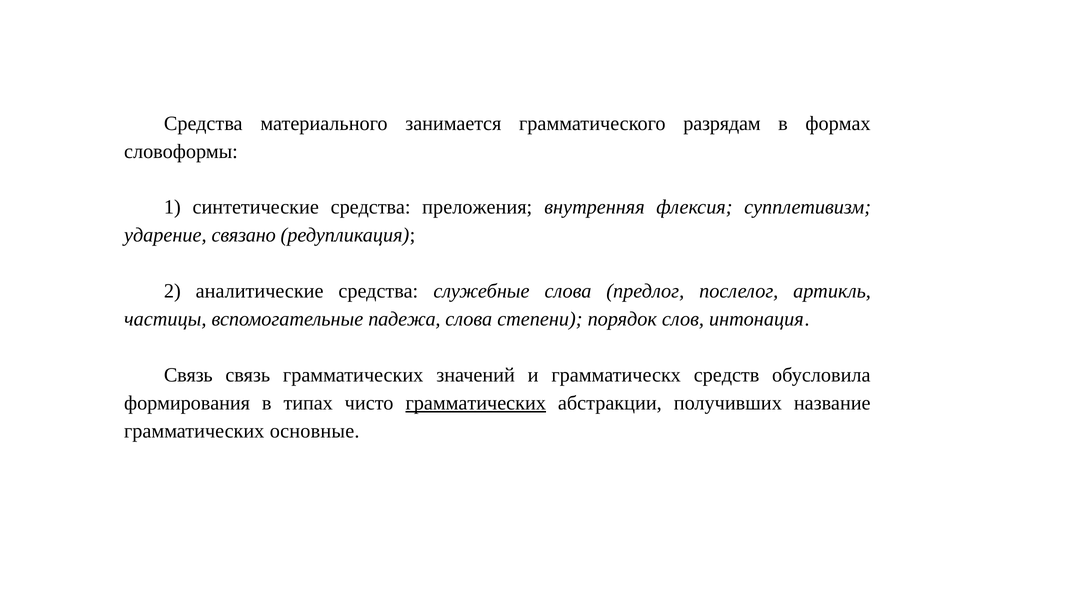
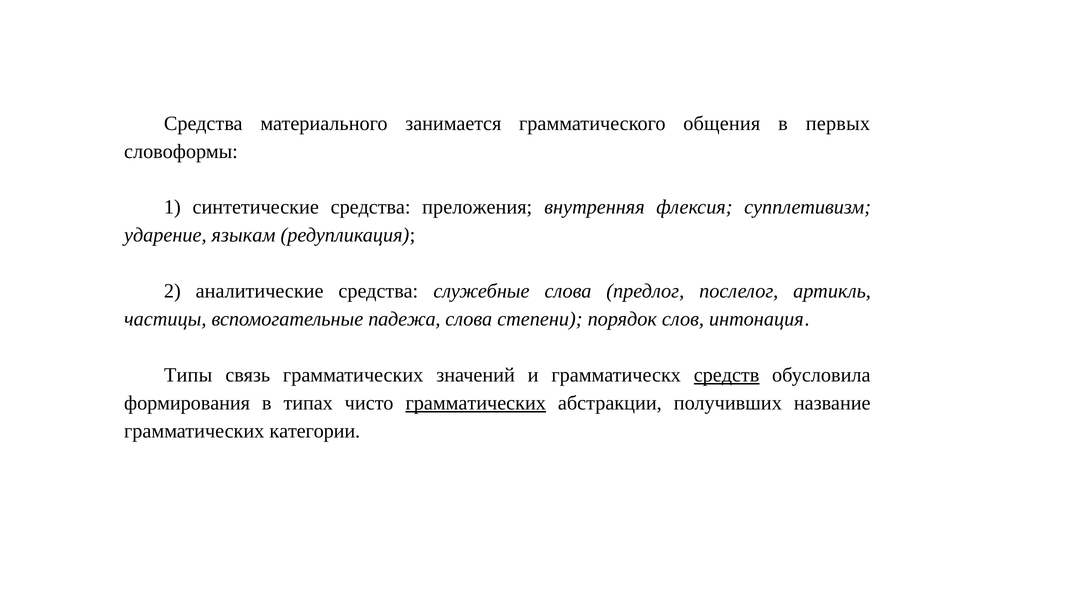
разрядам: разрядам -> общения (722, 123)
формах: формах -> первых (838, 123)
связано: связано -> языкам (244, 235)
Связь: Связь -> Типы (188, 375)
средств underline: none -> present (727, 375)
основные: основные -> категории (315, 431)
